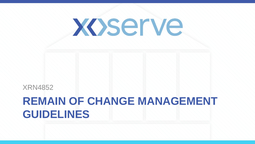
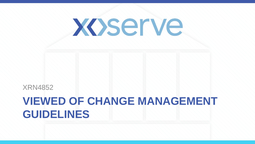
REMAIN: REMAIN -> VIEWED (44, 101)
